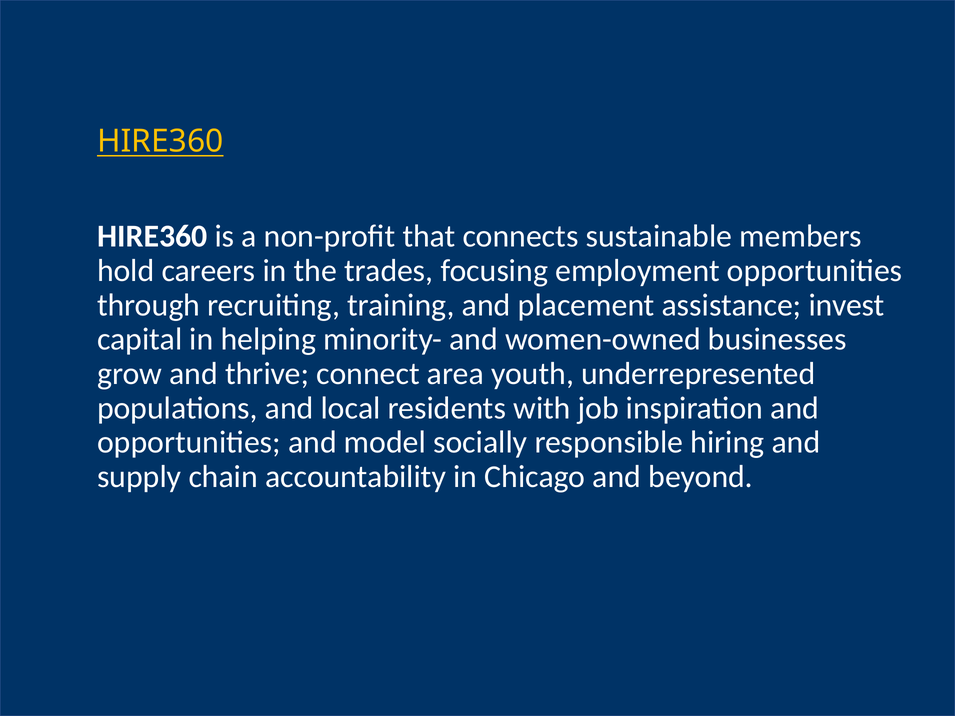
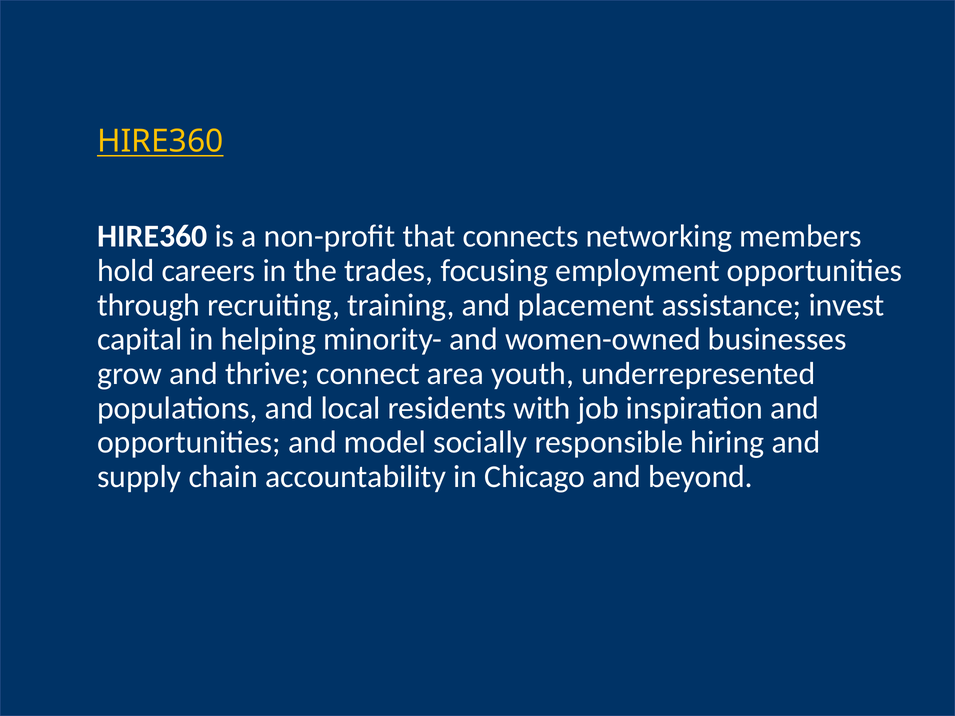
sustainable: sustainable -> networking (659, 236)
